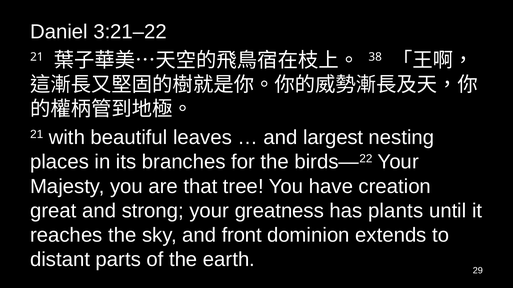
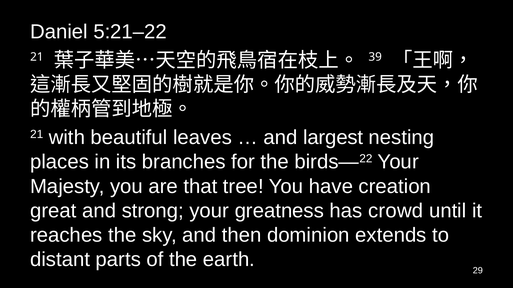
3:21–22: 3:21–22 -> 5:21–22 (130, 32)
38: 38 -> 39 (375, 57)
plants: plants -> crowd (396, 211)
front: front -> then (242, 236)
